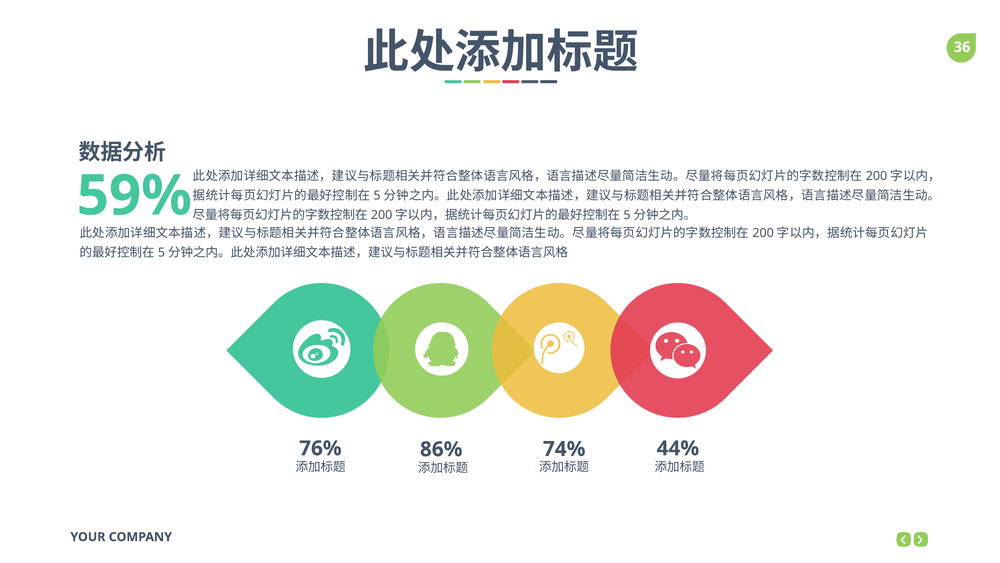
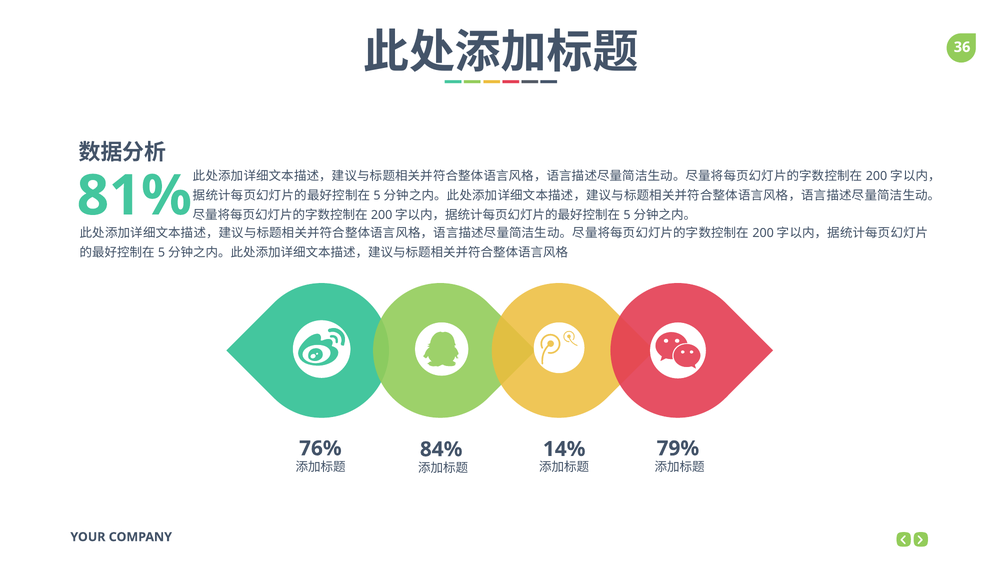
59%: 59% -> 81% (134, 196)
44%: 44% -> 79% (678, 448)
74%: 74% -> 14% (564, 449)
86%: 86% -> 84% (441, 449)
